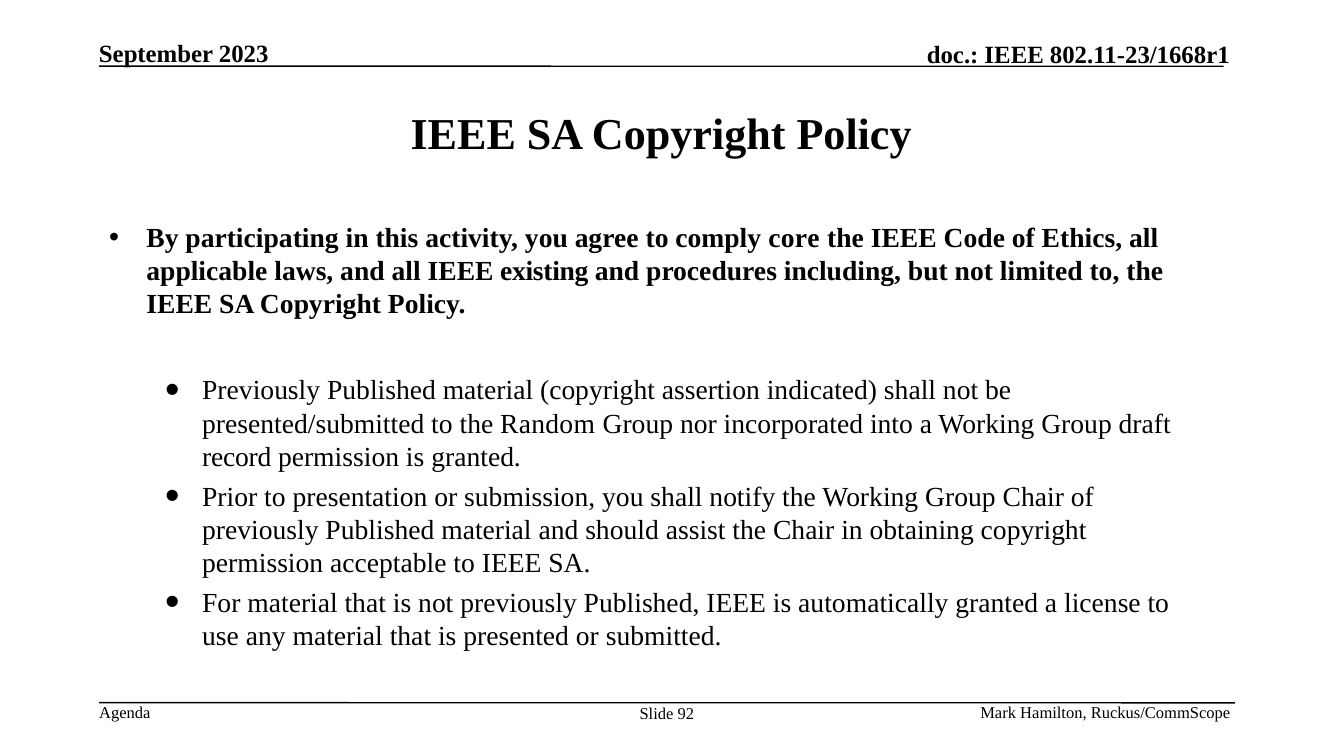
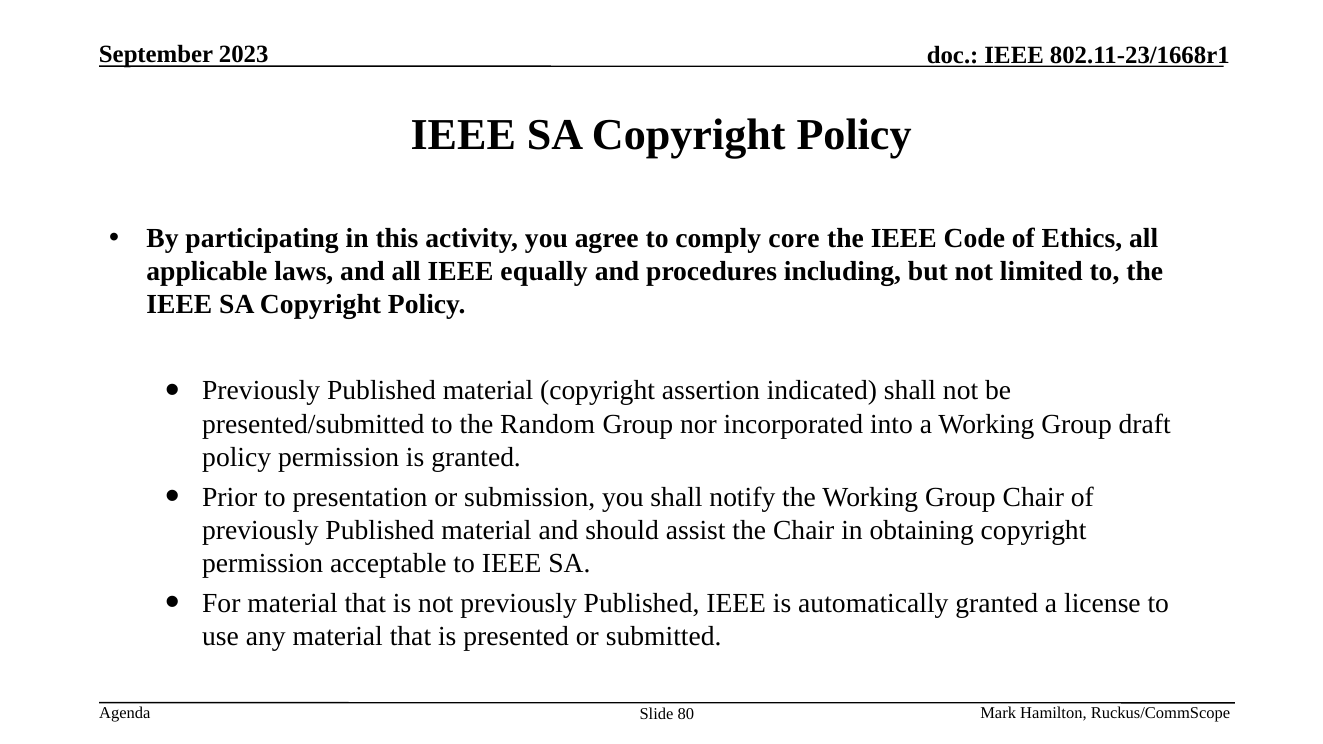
existing: existing -> equally (544, 272)
record: record -> policy (237, 457)
92: 92 -> 80 (686, 714)
